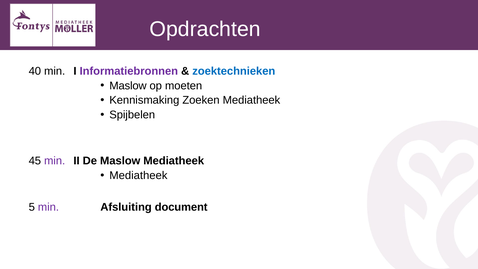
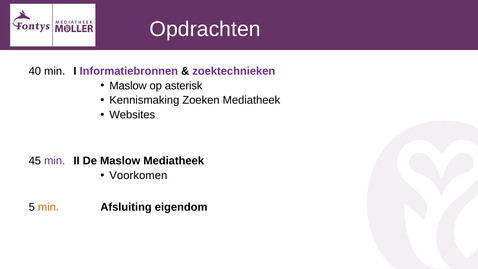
zoektechnieken colour: blue -> purple (234, 71)
moeten: moeten -> asterisk (184, 86)
Spijbelen: Spijbelen -> Websites (132, 115)
Mediatheek: Mediatheek -> Voorkomen (138, 175)
min colour: purple -> orange (48, 207)
document: document -> eigendom (181, 207)
